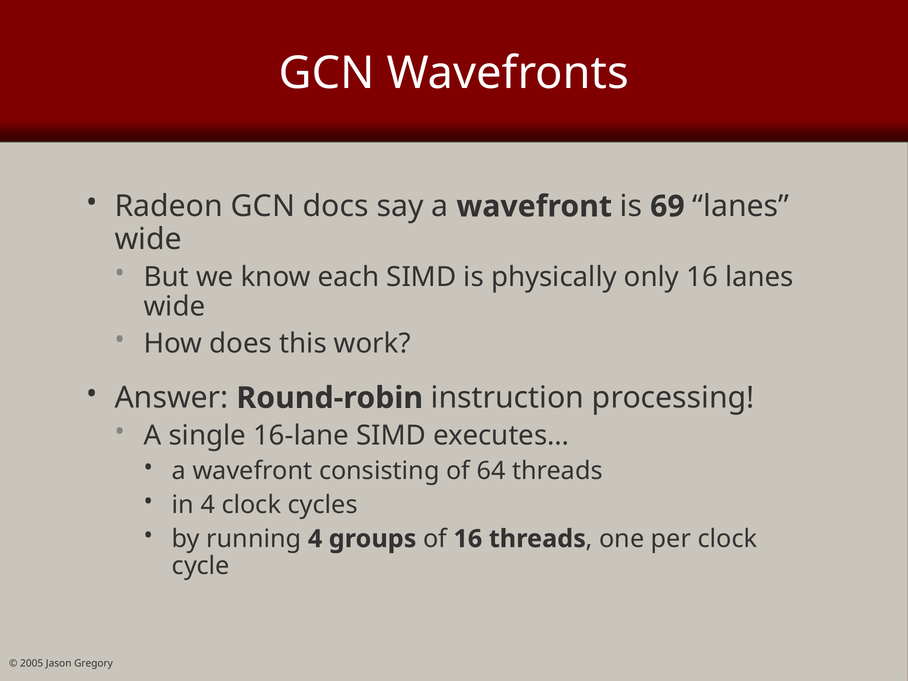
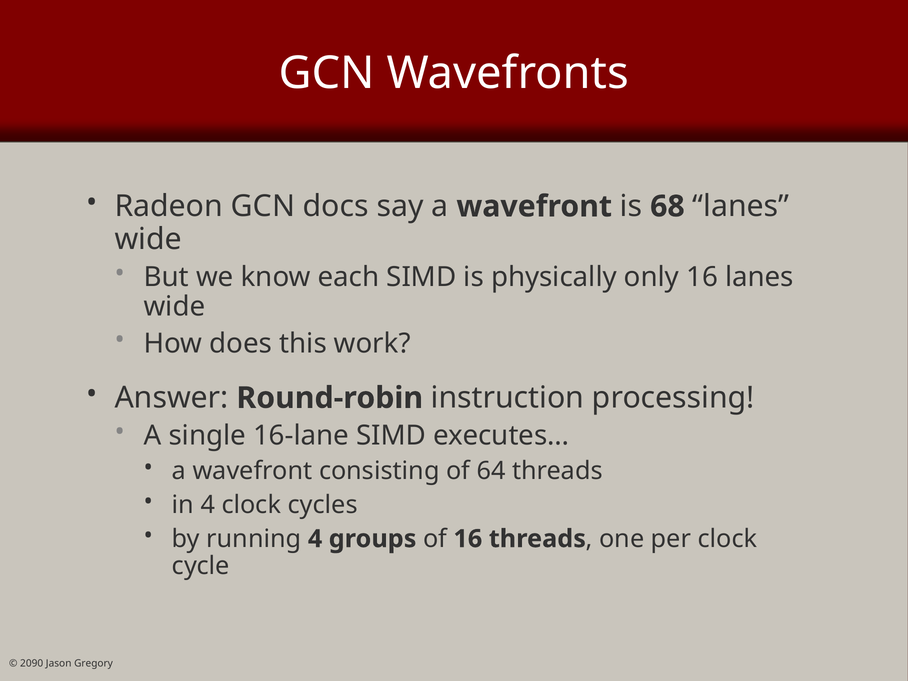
69: 69 -> 68 (667, 206)
2005: 2005 -> 2090 (32, 663)
